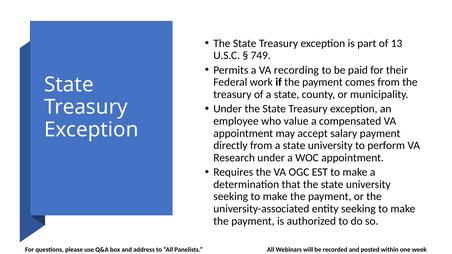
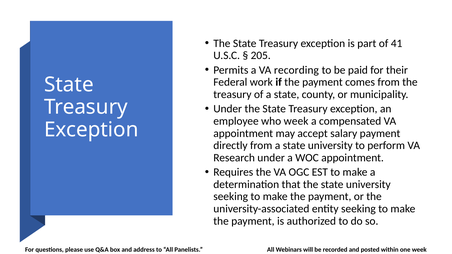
13: 13 -> 41 (397, 43)
749: 749 -> 205 (261, 56)
who value: value -> week (296, 121)
